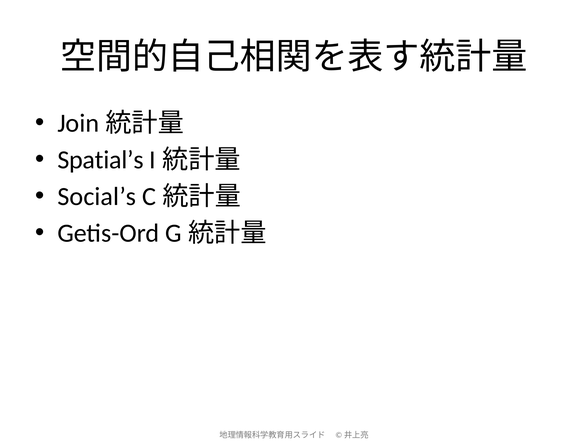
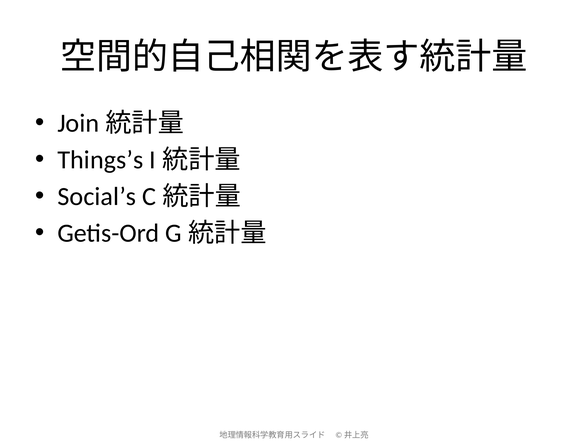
Spatial’s: Spatial’s -> Things’s (100, 160)
